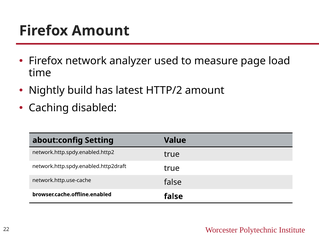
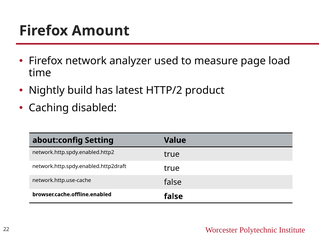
HTTP/2 amount: amount -> product (205, 90)
